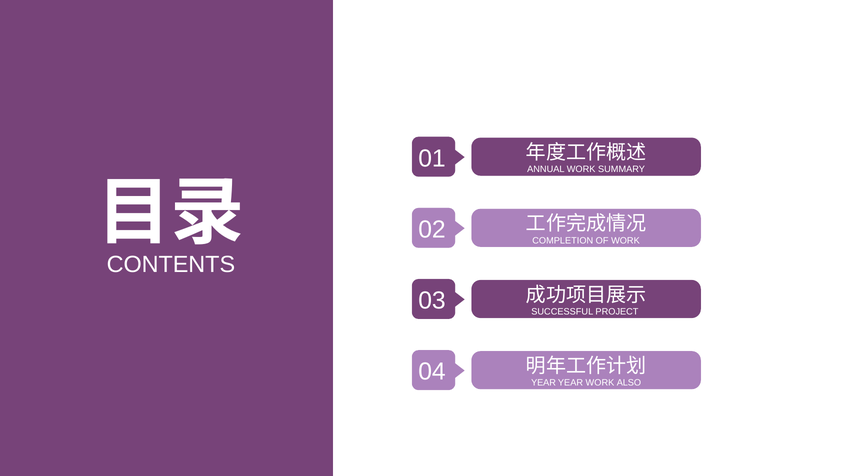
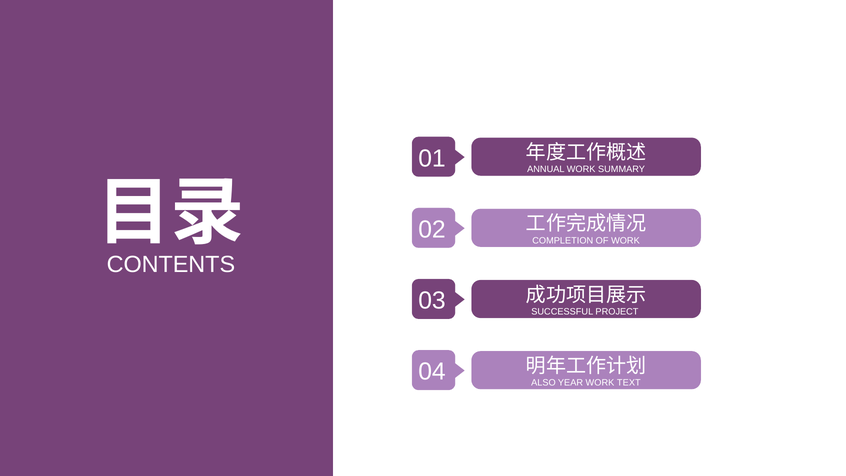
YEAR: YEAR -> ALSO (543, 383)
ALSO: ALSO -> TEXT (629, 383)
